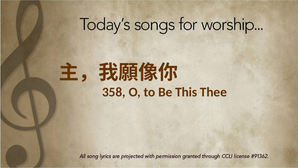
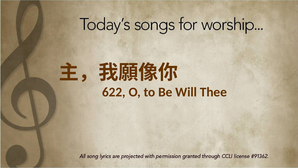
358: 358 -> 622 (114, 92)
This: This -> Will (186, 92)
